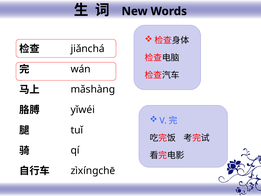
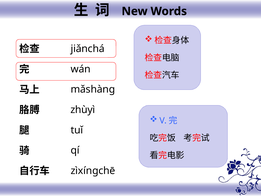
yǐwéi: yǐwéi -> zhùyì (83, 110)
